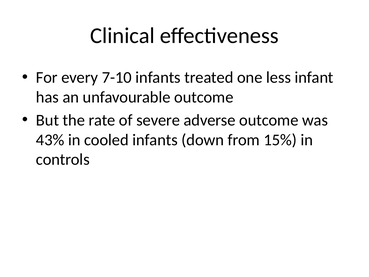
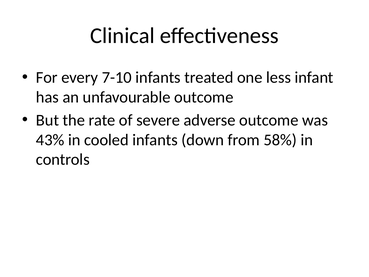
15%: 15% -> 58% (280, 140)
